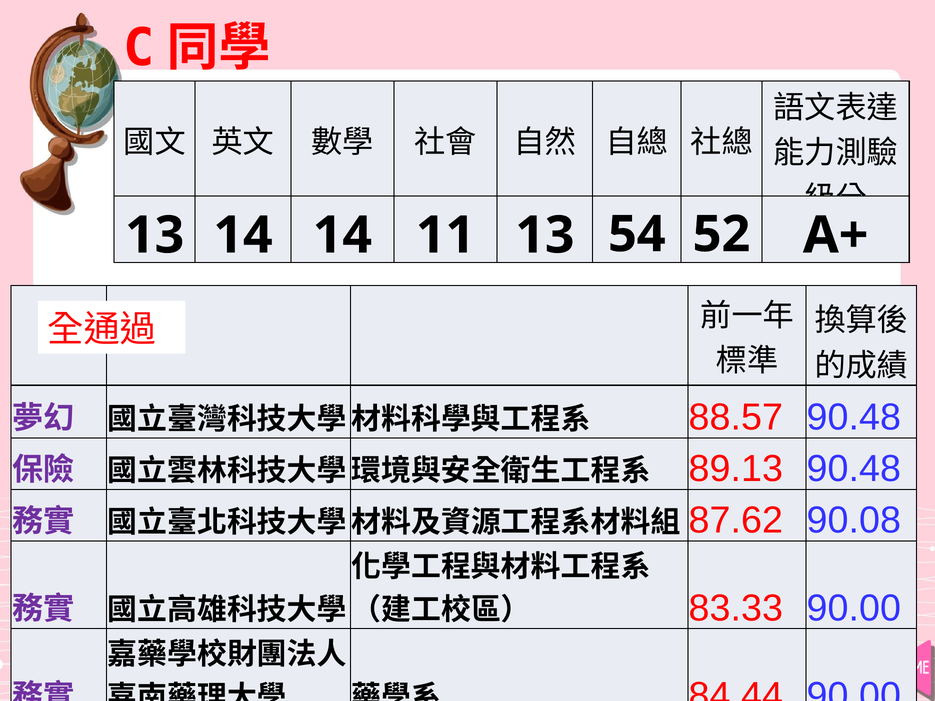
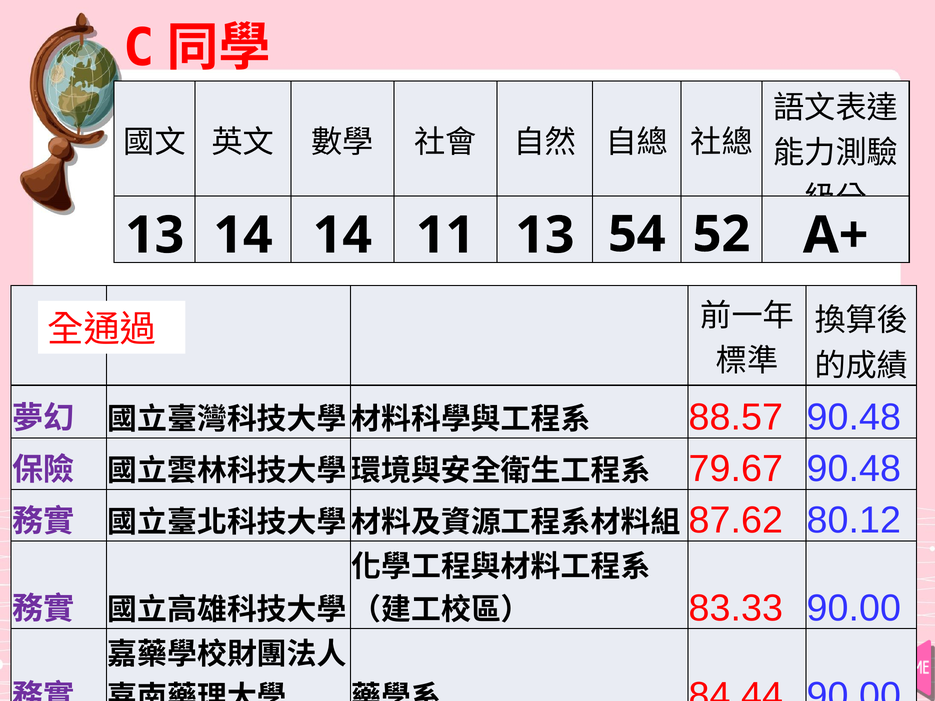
89.13: 89.13 -> 79.67 (736, 469)
90.08: 90.08 -> 80.12 (854, 521)
